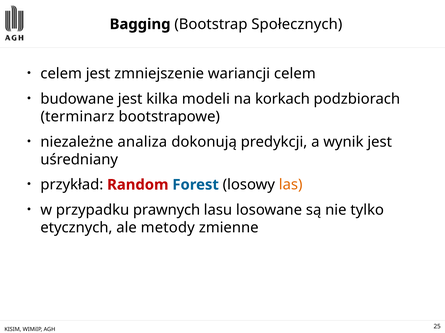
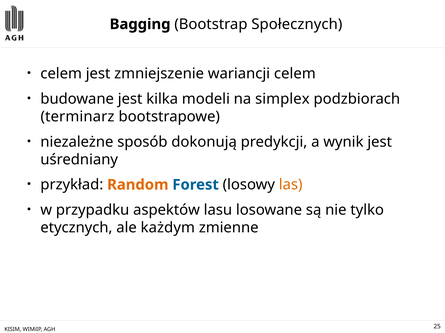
korkach: korkach -> simplex (282, 99)
analiza: analiza -> sposób (142, 142)
Random colour: red -> orange (138, 185)
prawnych: prawnych -> aspektów (167, 210)
metody: metody -> każdym (168, 228)
